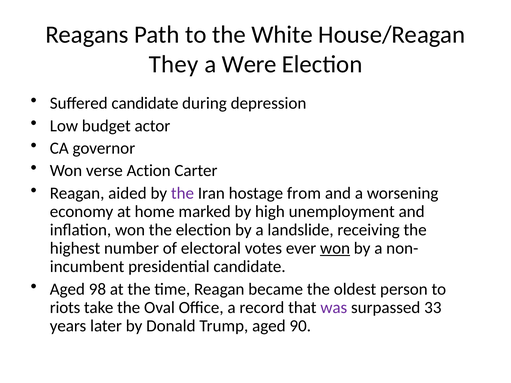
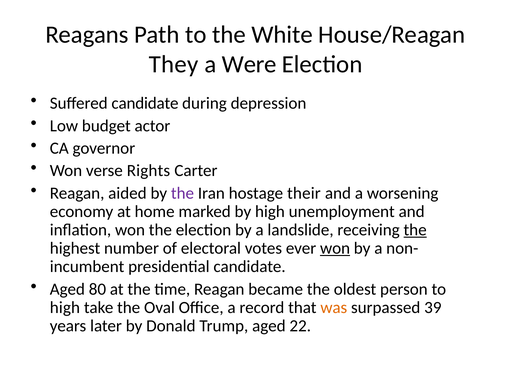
Action: Action -> Rights (148, 171)
from: from -> their (304, 193)
the underline: none -> present (415, 230)
98: 98 -> 80 (97, 289)
riots: riots -> high (65, 308)
was colour: purple -> orange (334, 308)
33: 33 -> 39 (433, 308)
90: 90 -> 22 (300, 326)
